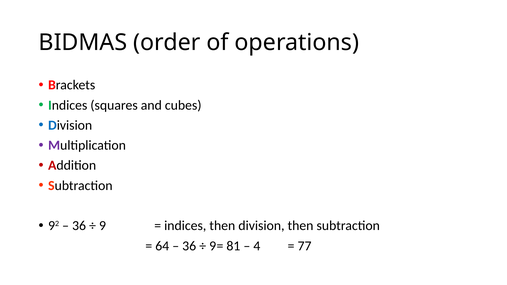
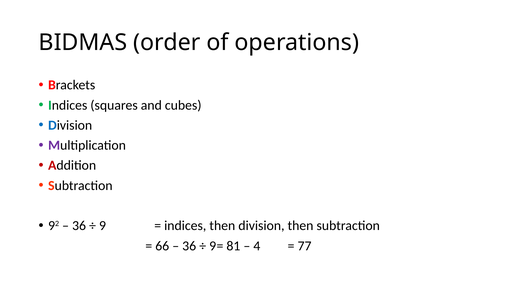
64: 64 -> 66 (162, 246)
